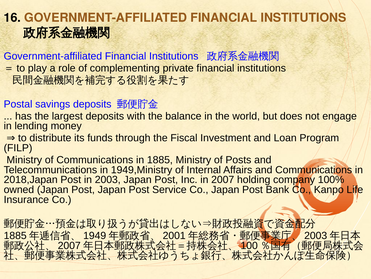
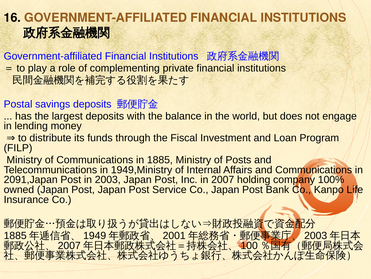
2018,Japan: 2018,Japan -> 2091,Japan (31, 179)
